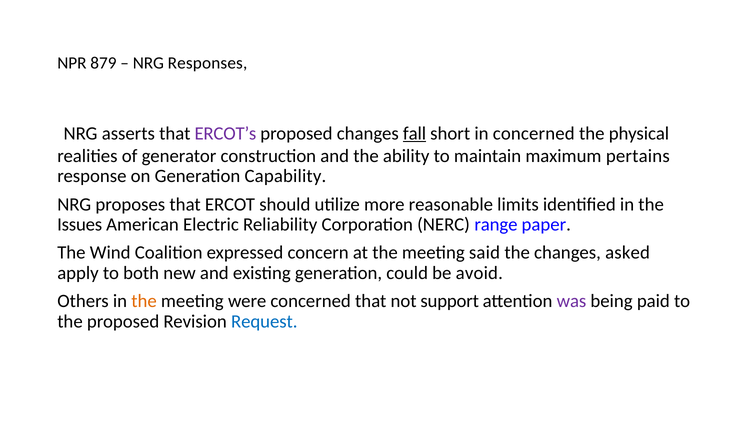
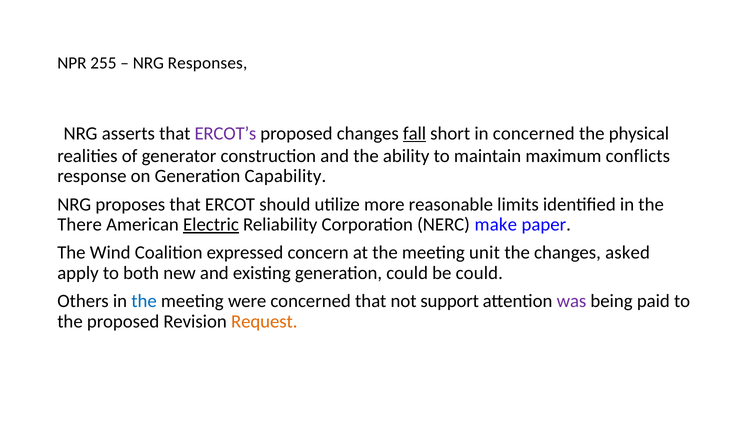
879: 879 -> 255 (103, 63)
pertains: pertains -> conflicts (638, 156)
Issues: Issues -> There (80, 224)
Electric underline: none -> present (211, 224)
range: range -> make (496, 224)
said: said -> unit (484, 252)
be avoid: avoid -> could (479, 273)
the colour: orange -> blue (144, 301)
Request colour: blue -> orange (264, 321)
